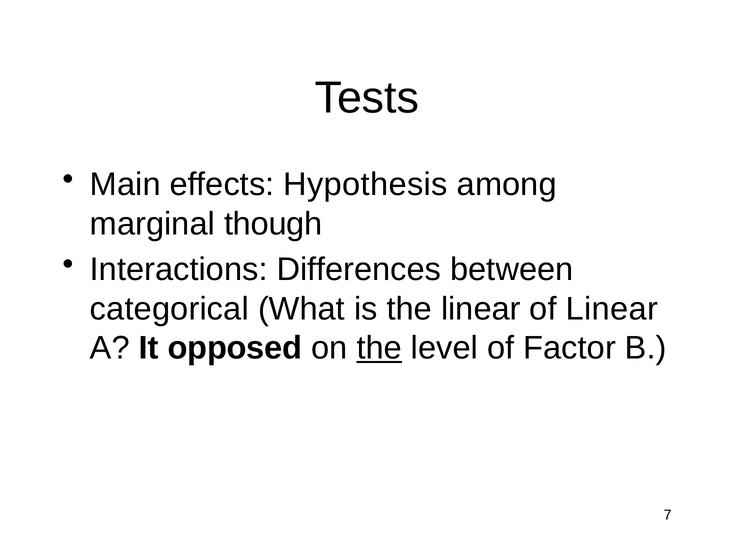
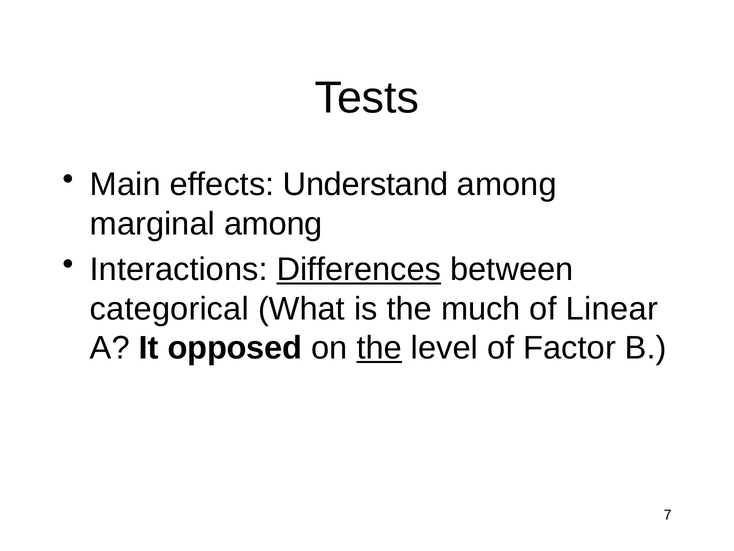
Hypothesis: Hypothesis -> Understand (366, 185)
marginal though: though -> among (273, 224)
Differences underline: none -> present (359, 269)
the linear: linear -> much (481, 309)
